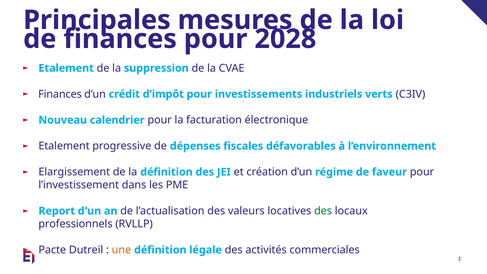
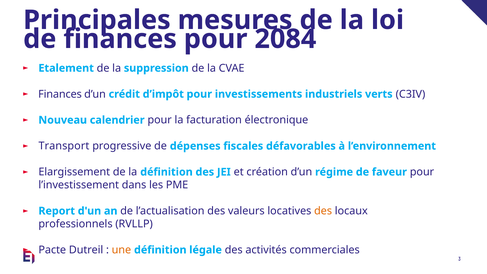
2028: 2028 -> 2084 (285, 39)
Etalement: Etalement -> Transport (64, 146)
des colour: green -> orange (323, 211)
